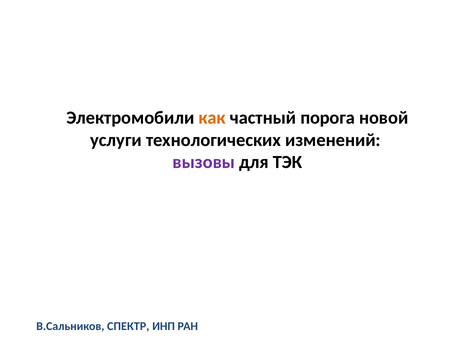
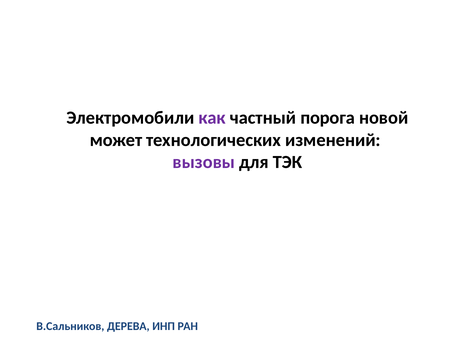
как colour: orange -> purple (212, 118)
услуги: услуги -> может (116, 140)
СПЕКТР: СПЕКТР -> ДЕРЕВА (128, 327)
